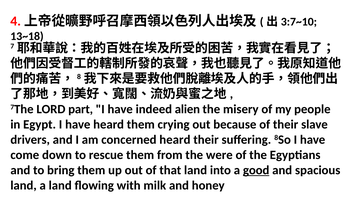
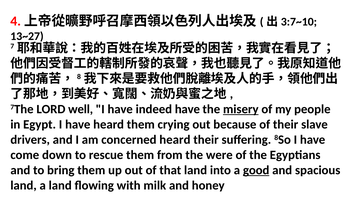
13~18: 13~18 -> 13~27 (27, 36)
part: part -> well (81, 109)
indeed alien: alien -> have (187, 109)
misery underline: none -> present (241, 109)
